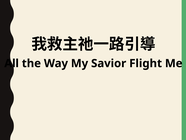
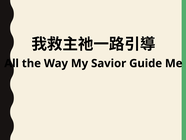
Flight: Flight -> Guide (146, 63)
